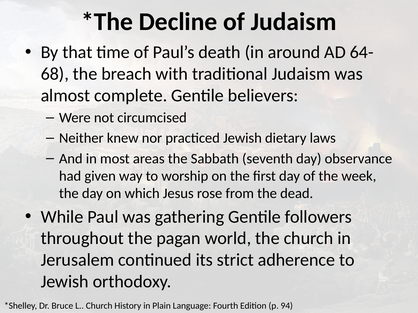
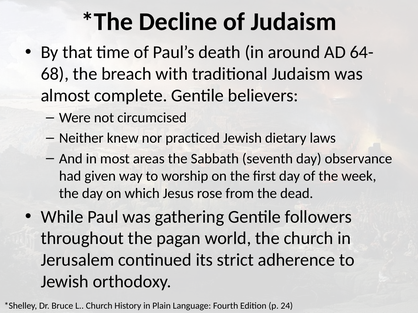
94: 94 -> 24 (287, 306)
